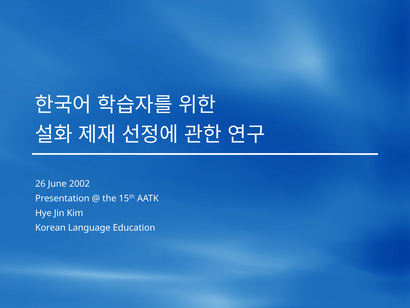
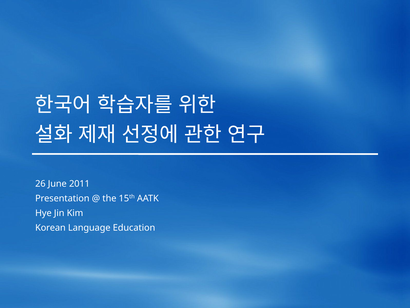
2002: 2002 -> 2011 (79, 184)
